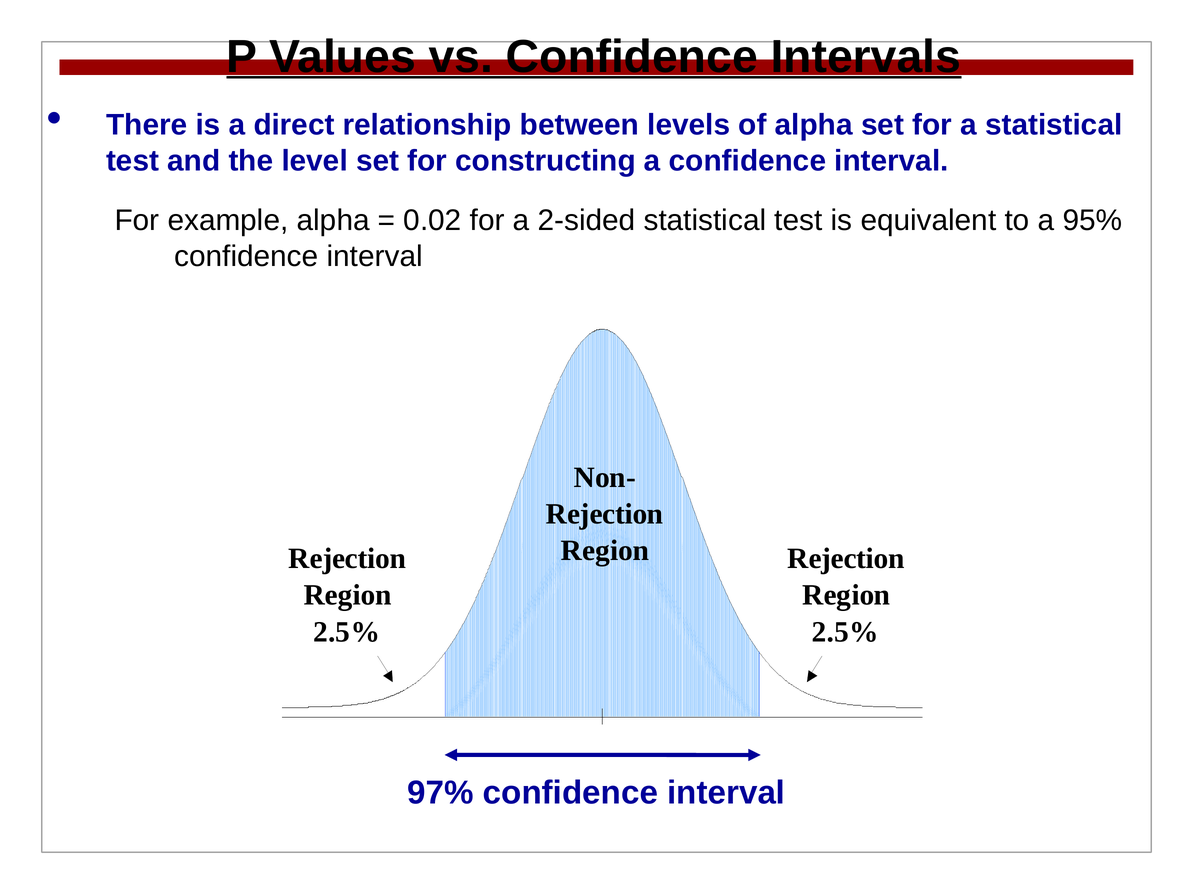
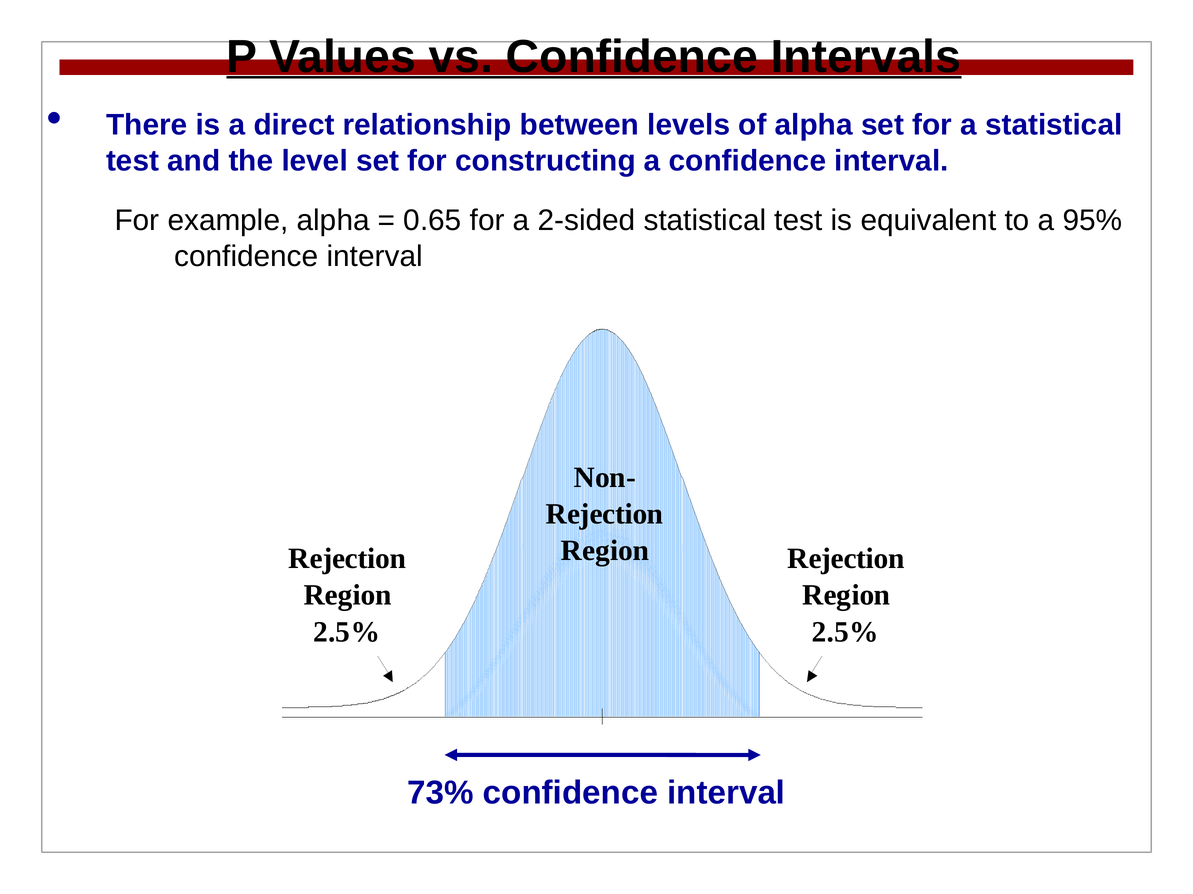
0.02: 0.02 -> 0.65 (433, 221)
97%: 97% -> 73% (441, 794)
